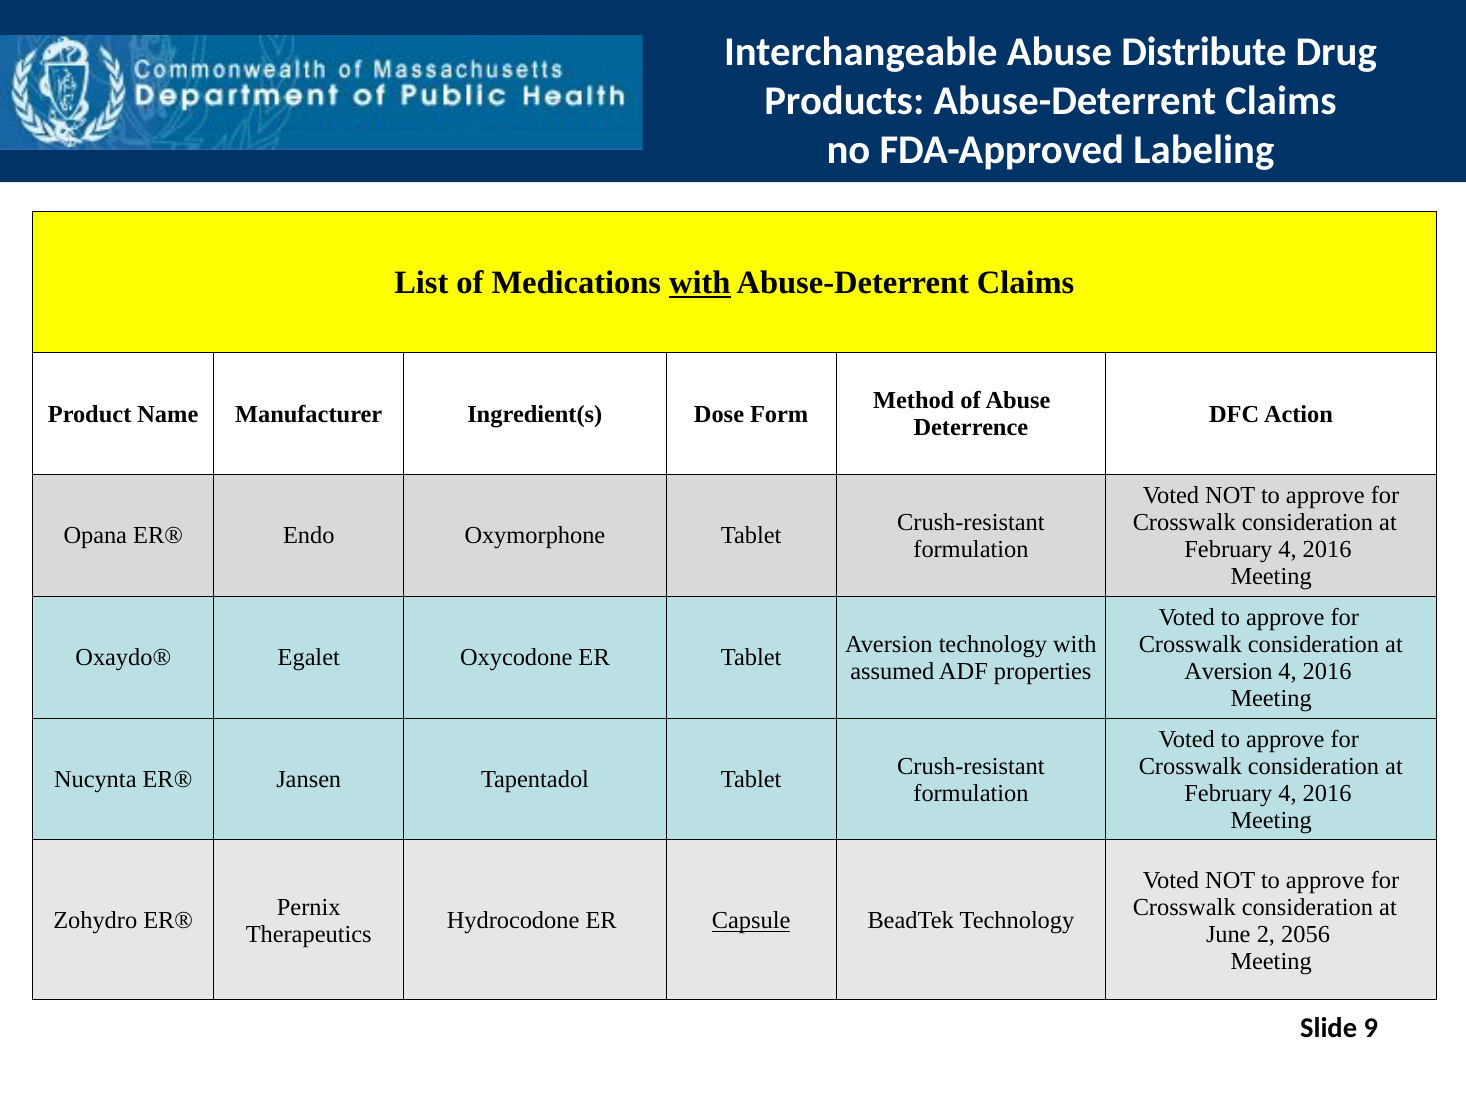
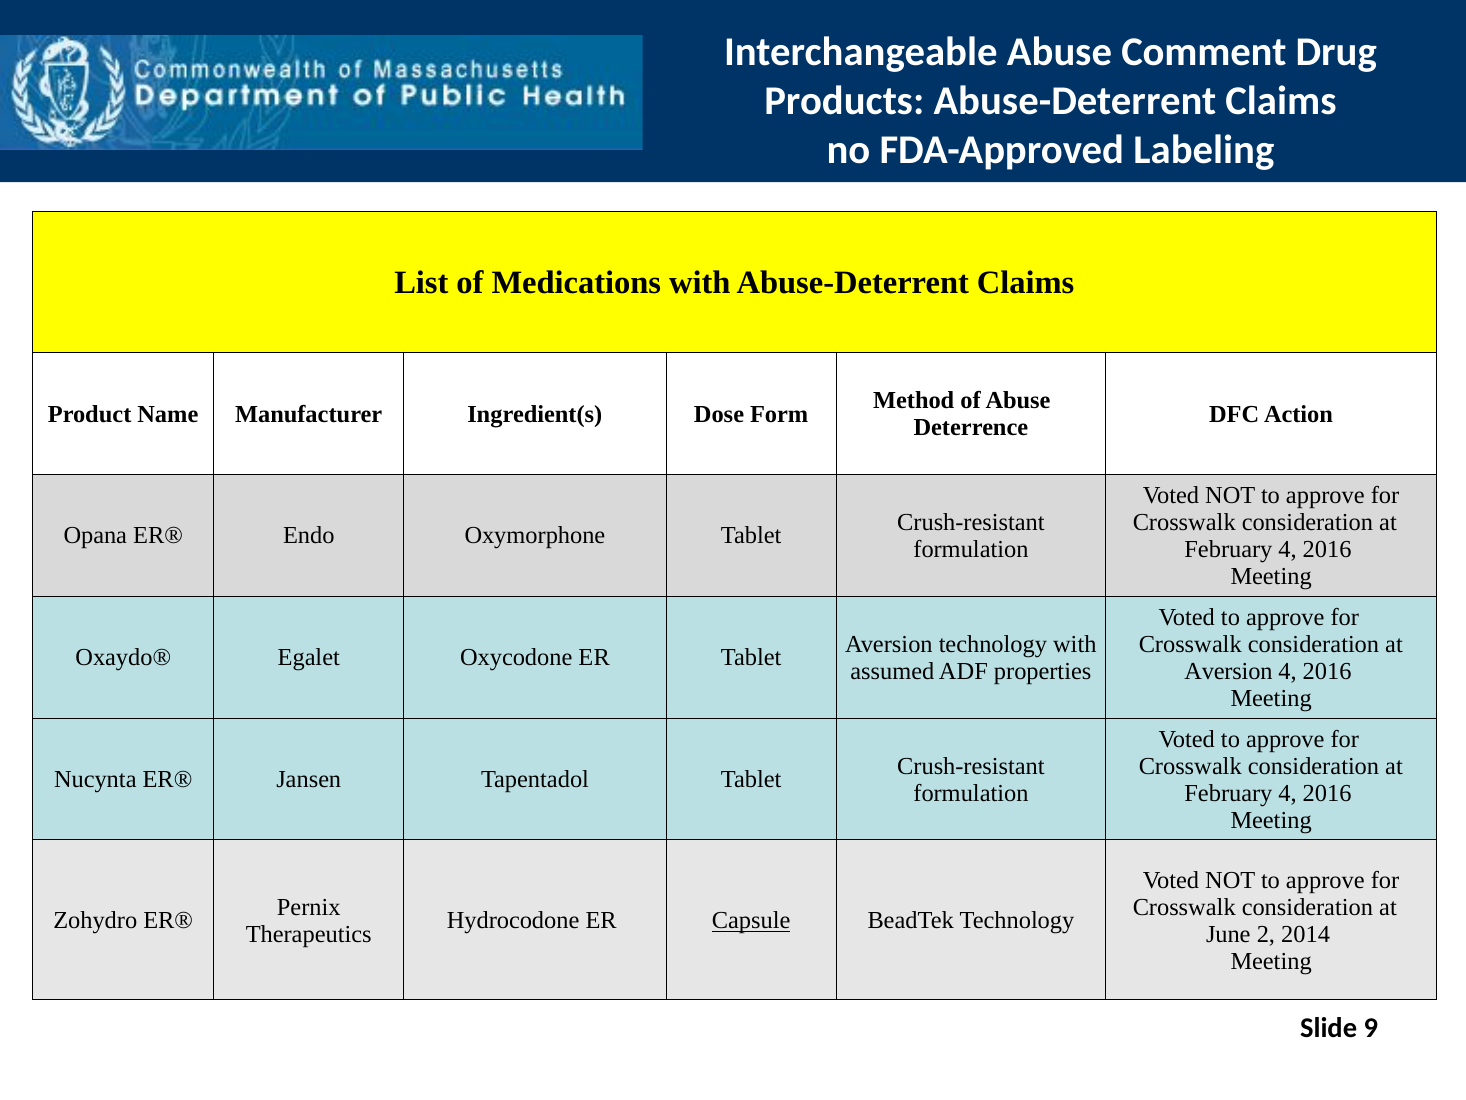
Distribute: Distribute -> Comment (1204, 52)
with underline: present -> none (700, 283)
2056: 2056 -> 2014 (1306, 934)
